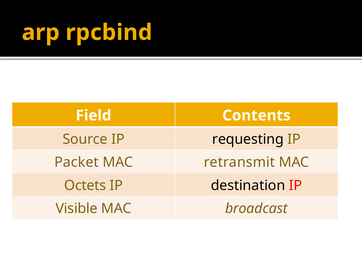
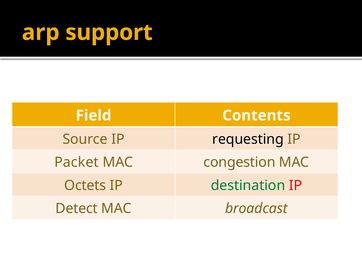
rpcbind: rpcbind -> support (109, 33)
retransmit: retransmit -> congestion (239, 163)
destination colour: black -> green (248, 186)
Visible: Visible -> Detect (77, 209)
